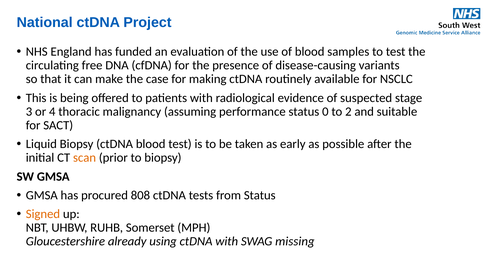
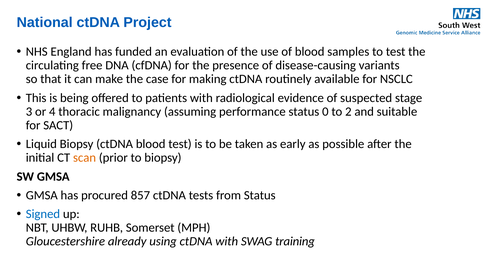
808: 808 -> 857 (140, 196)
Signed colour: orange -> blue (43, 214)
missing: missing -> training (295, 242)
